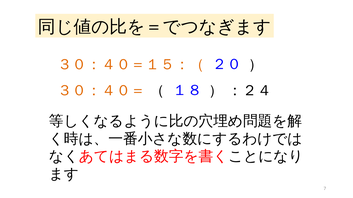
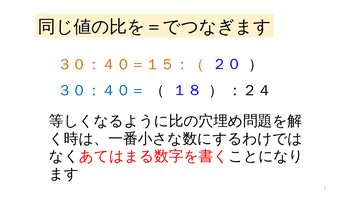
３０：４０＝ colour: orange -> blue (101, 91)
